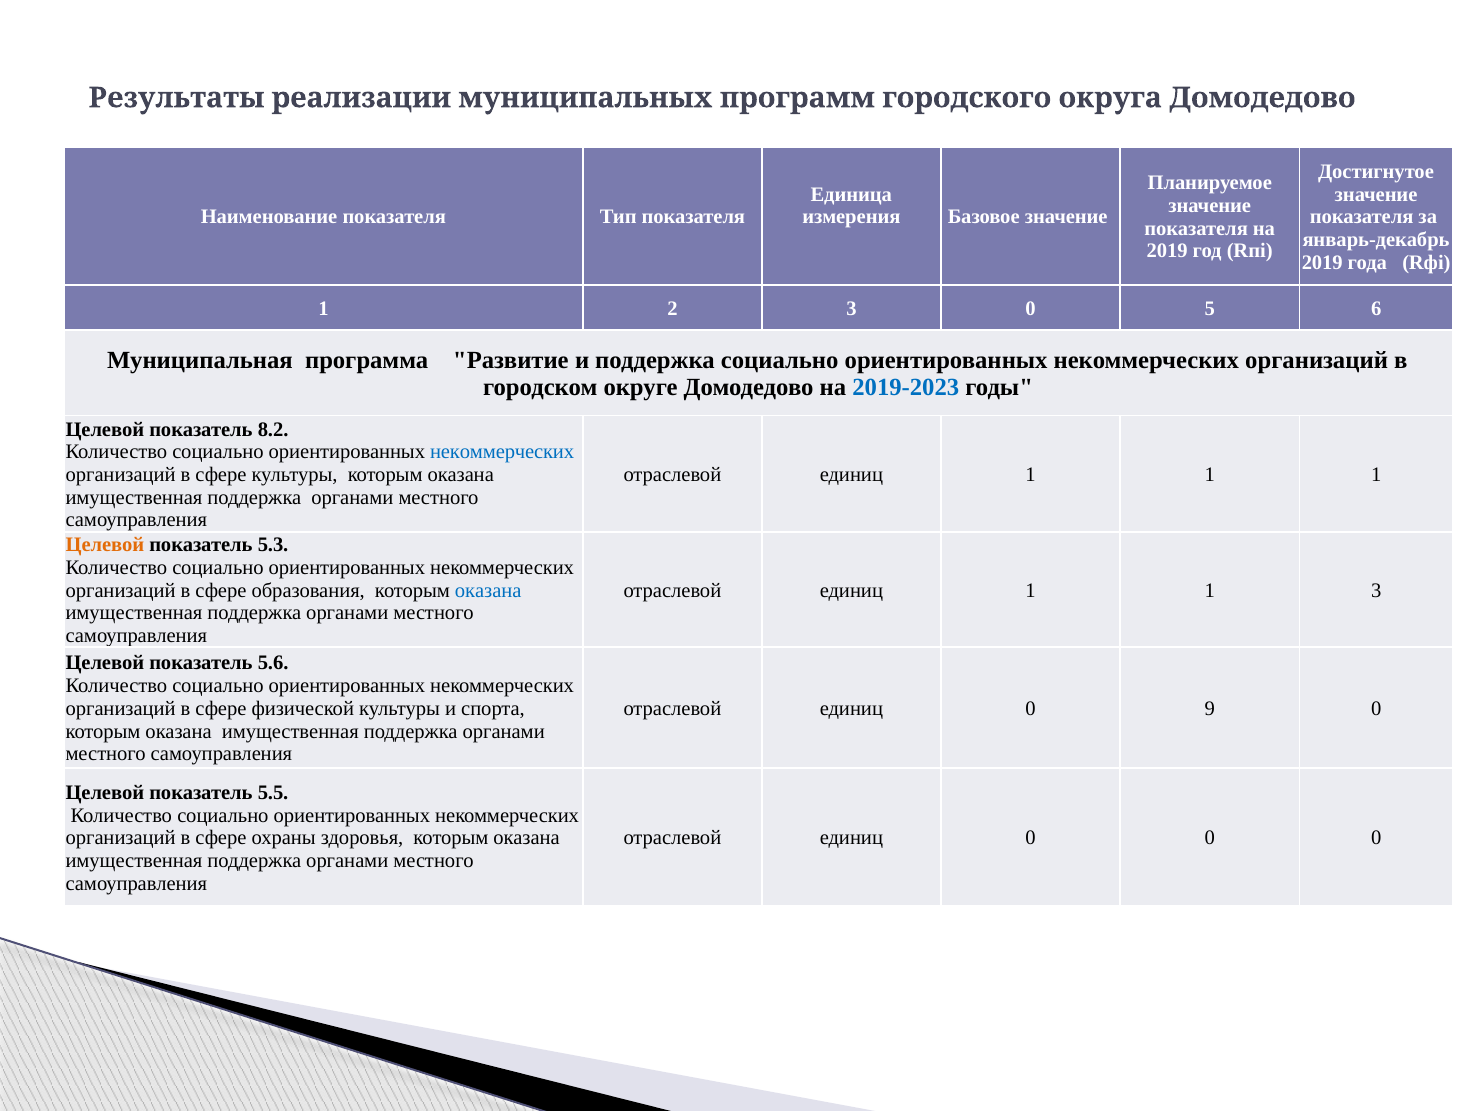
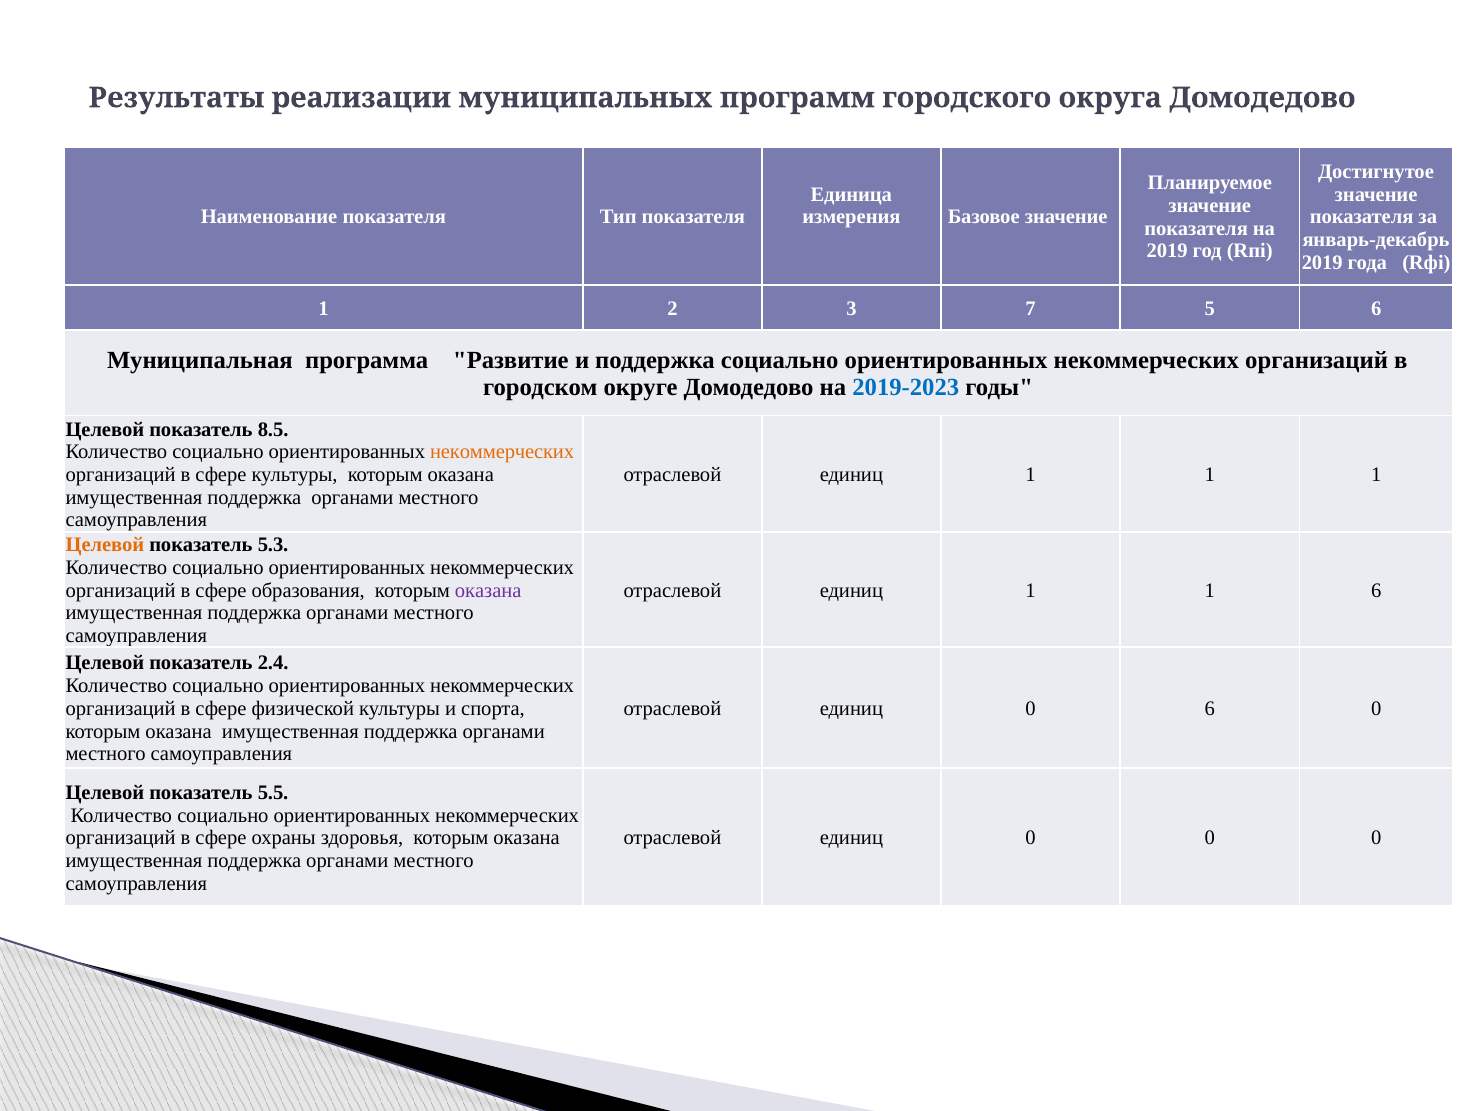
3 0: 0 -> 7 (1030, 309)
8.2: 8.2 -> 8.5 (273, 429)
некоммерческих colour: blue -> orange (502, 452)
оказана colour: blue -> purple (488, 591)
1 3: 3 -> 6 (1376, 591)
5.6: 5.6 -> 2.4 (273, 663)
0 9: 9 -> 6 (1210, 709)
